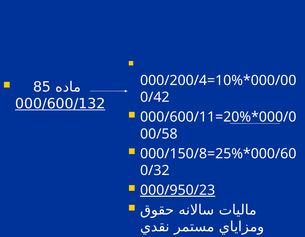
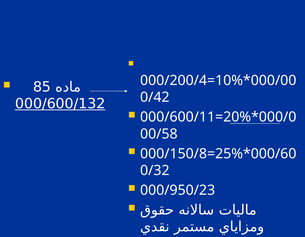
000/950/23 underline: present -> none (178, 191)
